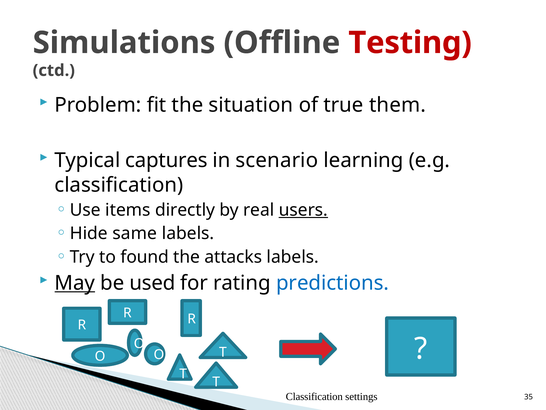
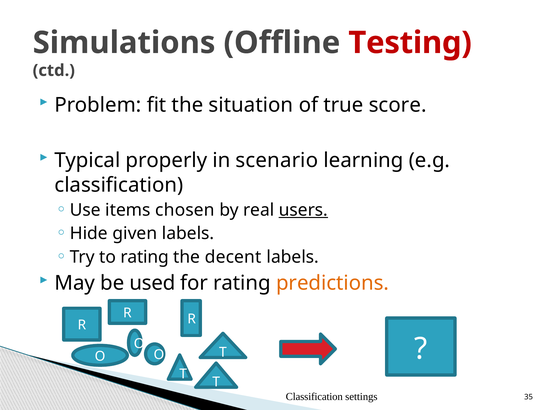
them: them -> score (398, 105)
captures: captures -> properly (166, 160)
directly: directly -> chosen (185, 210)
same: same -> given (135, 233)
to found: found -> rating (145, 257)
attacks: attacks -> decent (233, 257)
May underline: present -> none (75, 283)
predictions colour: blue -> orange (333, 283)
